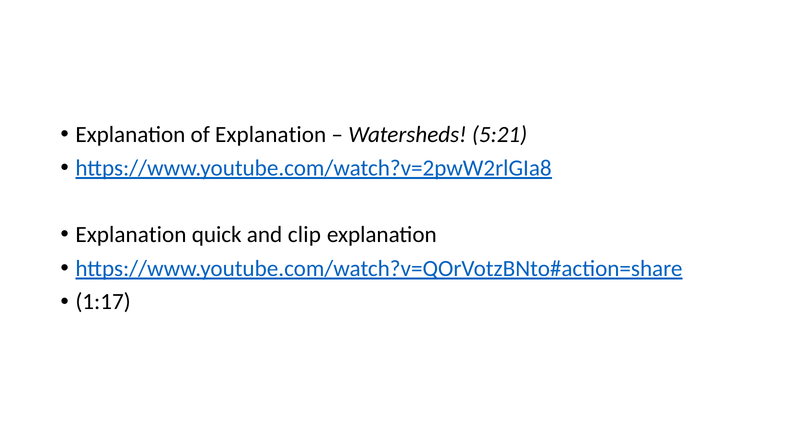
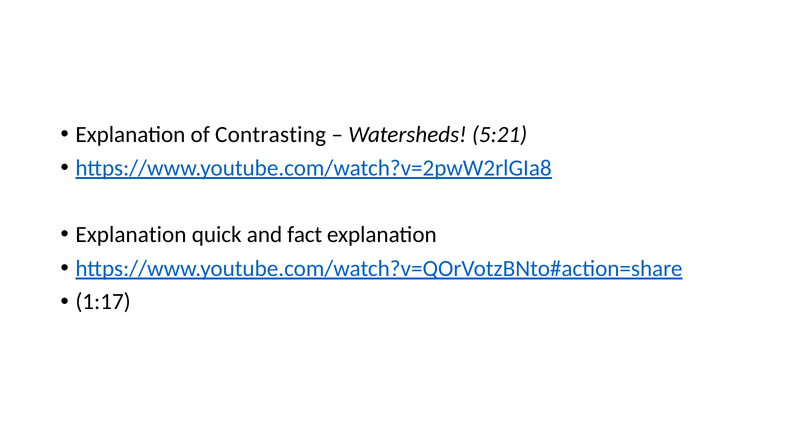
of Explanation: Explanation -> Contrasting (271, 134)
clip: clip -> fact (305, 235)
